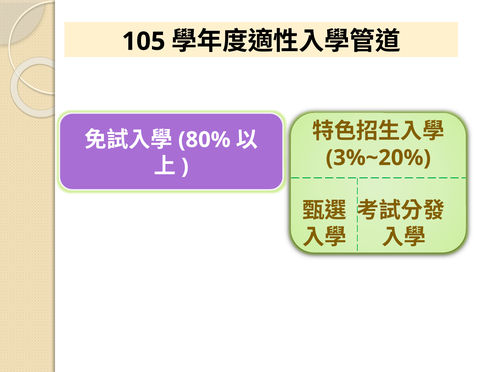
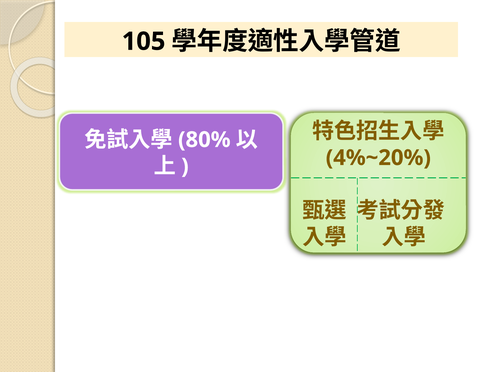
3%~20%: 3%~20% -> 4%~20% (378, 158)
